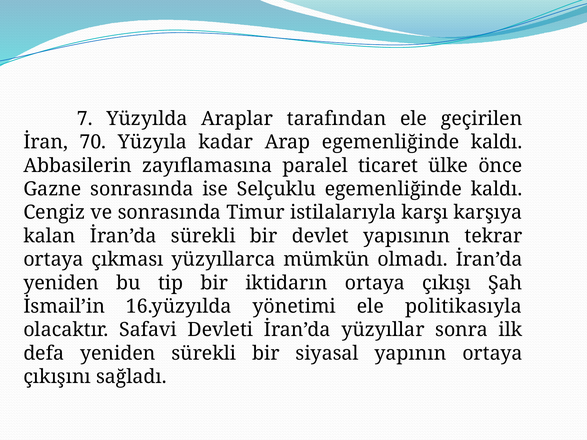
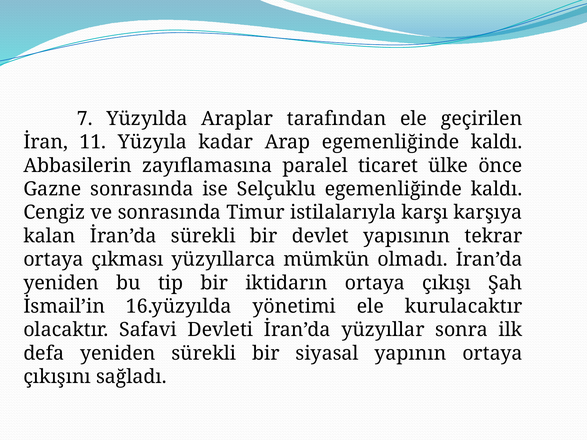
70: 70 -> 11 (93, 142)
politikasıyla: politikasıyla -> kurulacaktır (464, 307)
